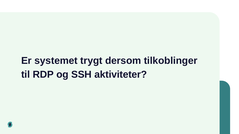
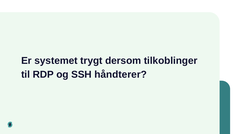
aktiviteter: aktiviteter -> håndterer (121, 75)
